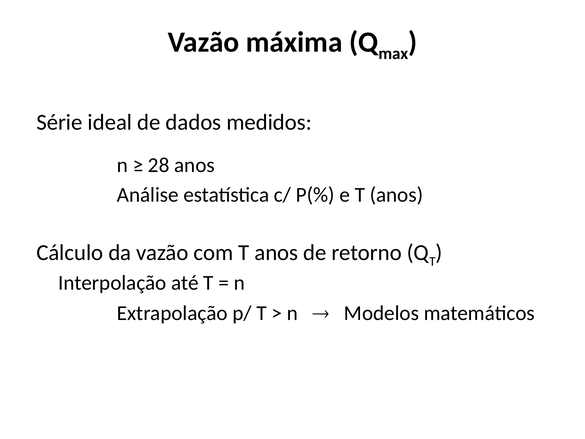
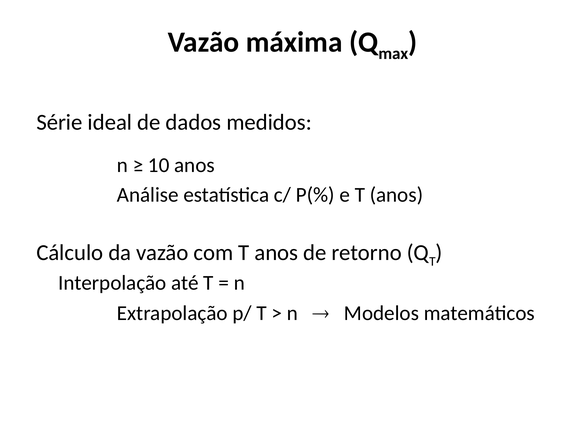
28: 28 -> 10 (159, 165)
